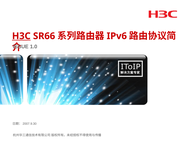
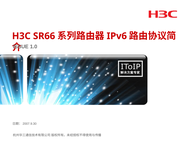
H3C underline: present -> none (21, 36)
